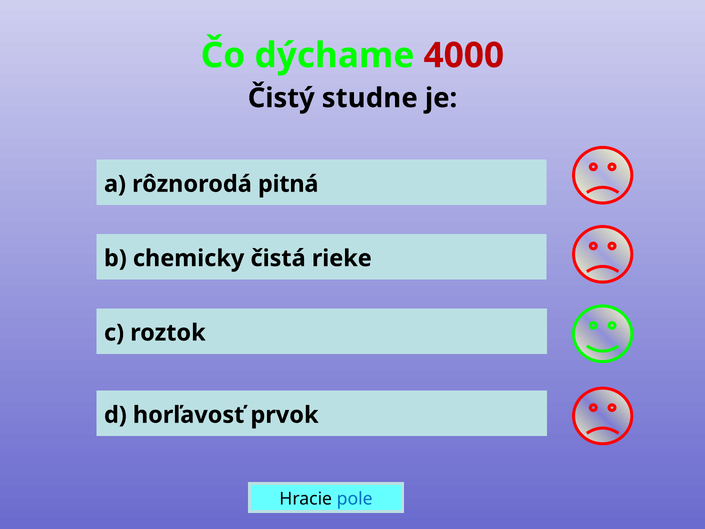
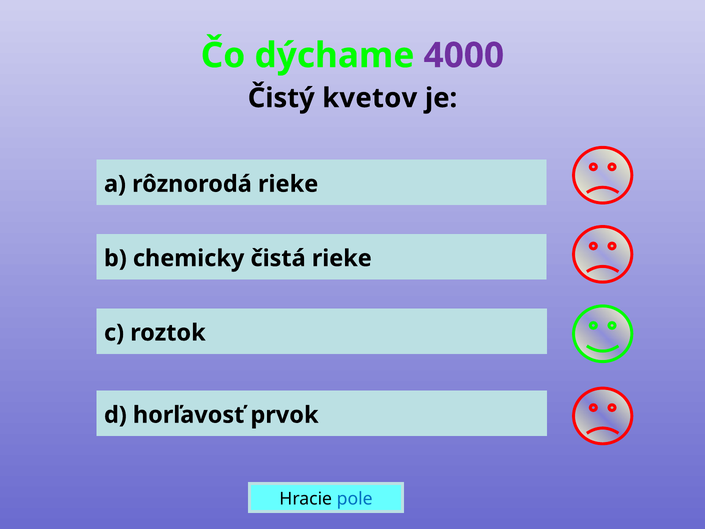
4000 colour: red -> purple (464, 55)
studne: studne -> kvetov (370, 98)
rôznorodá pitná: pitná -> rieke (288, 184)
